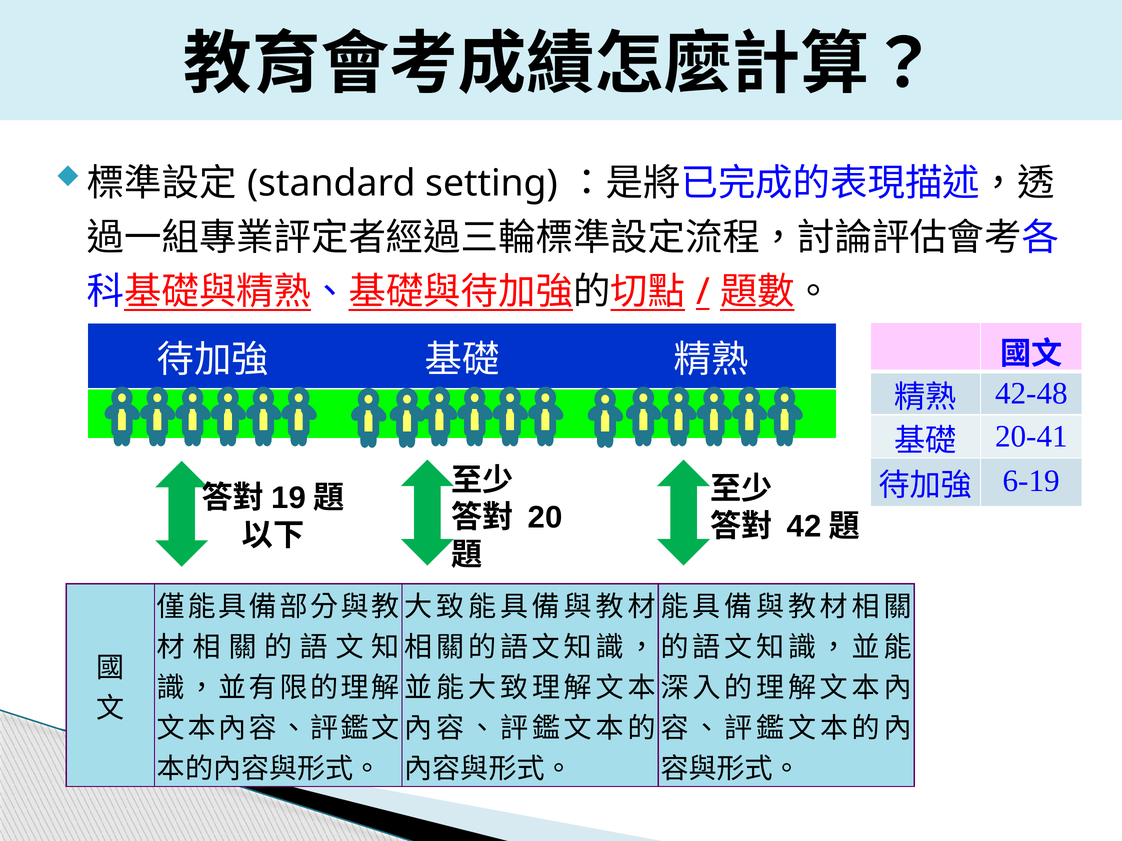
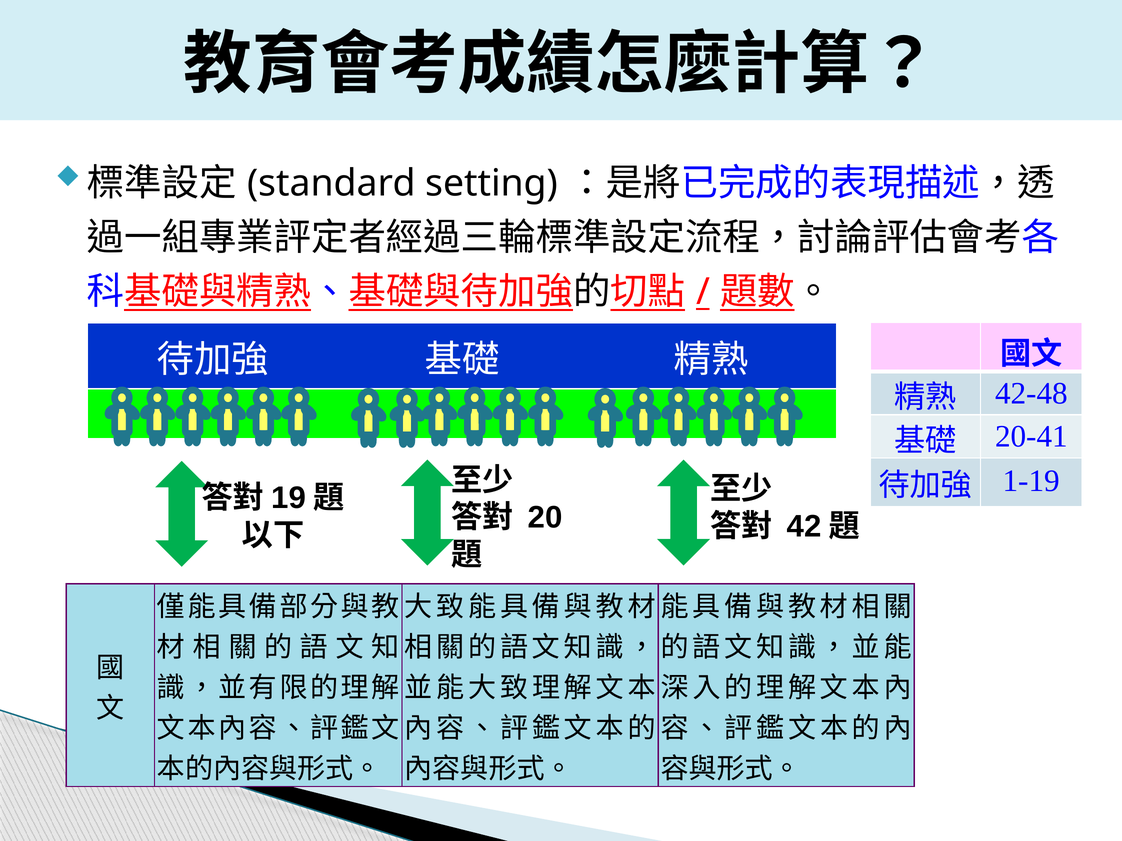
6-19: 6-19 -> 1-19 (1031, 481)
